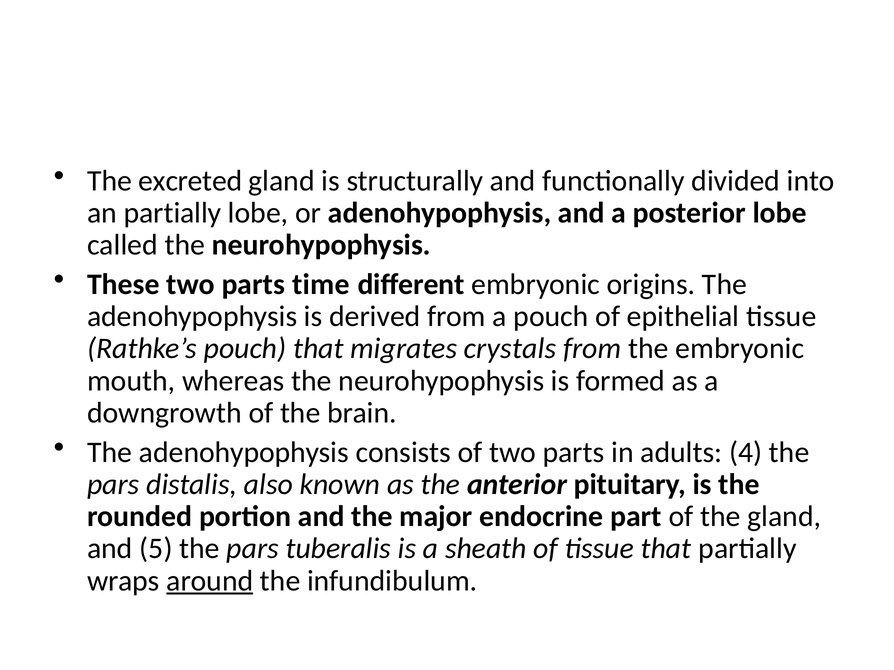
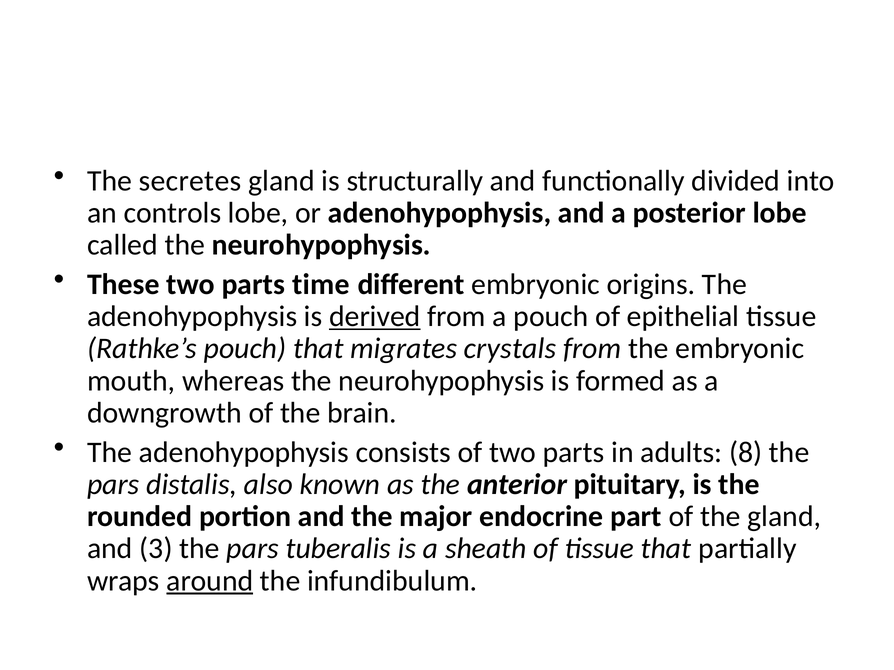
excreted: excreted -> secretes (190, 181)
an partially: partially -> controls (173, 213)
derived underline: none -> present (375, 317)
4: 4 -> 8 (746, 453)
5: 5 -> 3 (156, 549)
